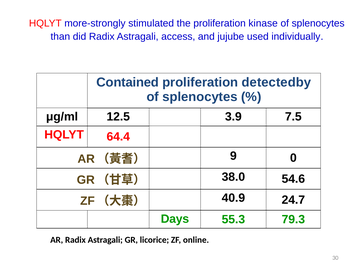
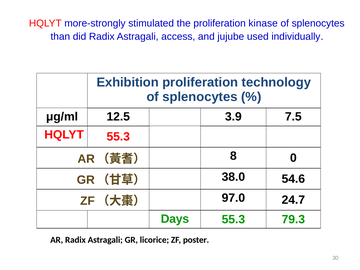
Contained: Contained -> Exhibition (128, 82)
detectedby: detectedby -> technology (276, 82)
HQLYT 64.4: 64.4 -> 55.3 (118, 137)
9: 9 -> 8 (233, 156)
40.9: 40.9 -> 97.0 (233, 198)
online: online -> poster (196, 240)
